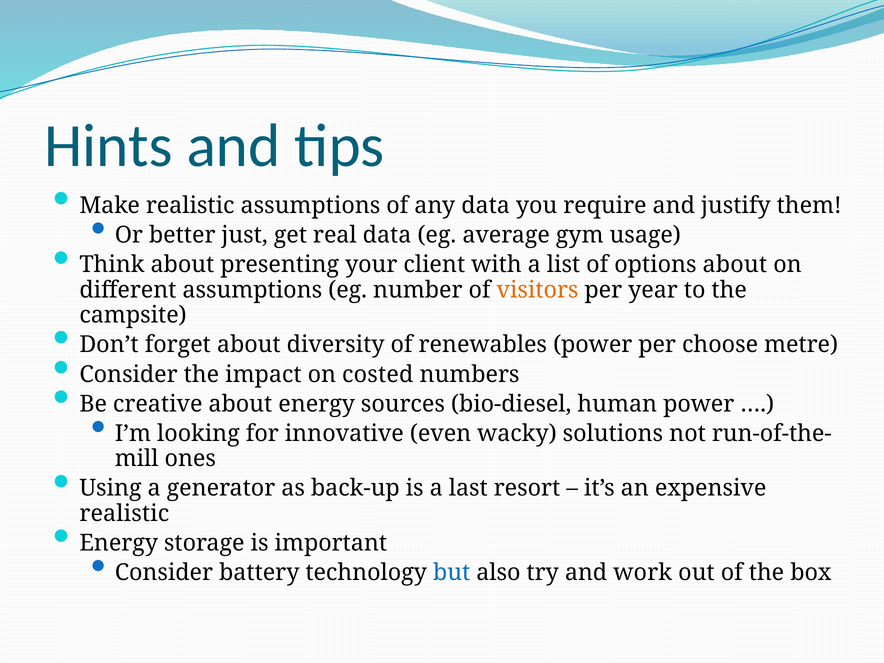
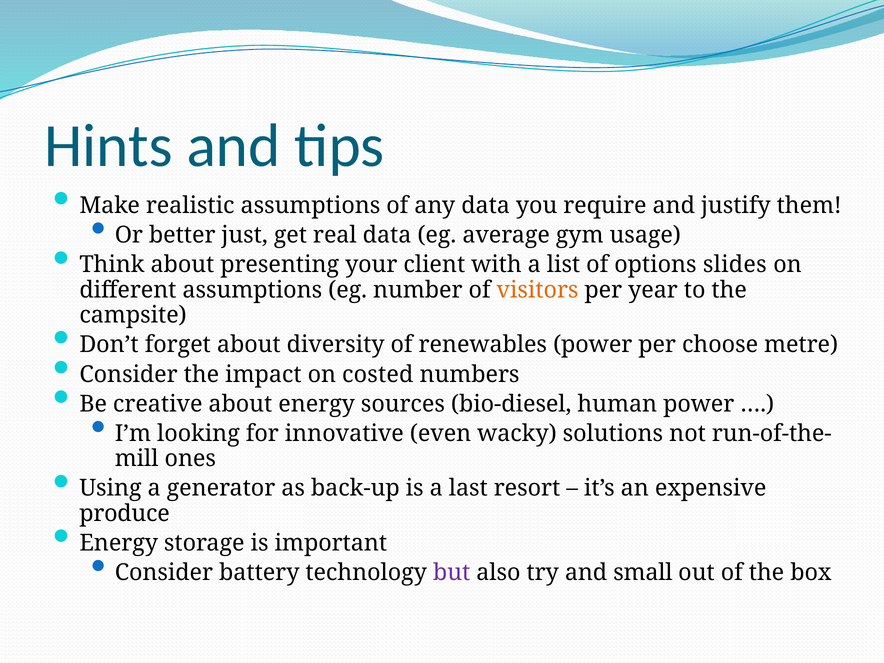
options about: about -> slides (735, 265)
realistic: realistic -> produce (125, 513)
but colour: blue -> purple (452, 573)
work: work -> small (643, 573)
